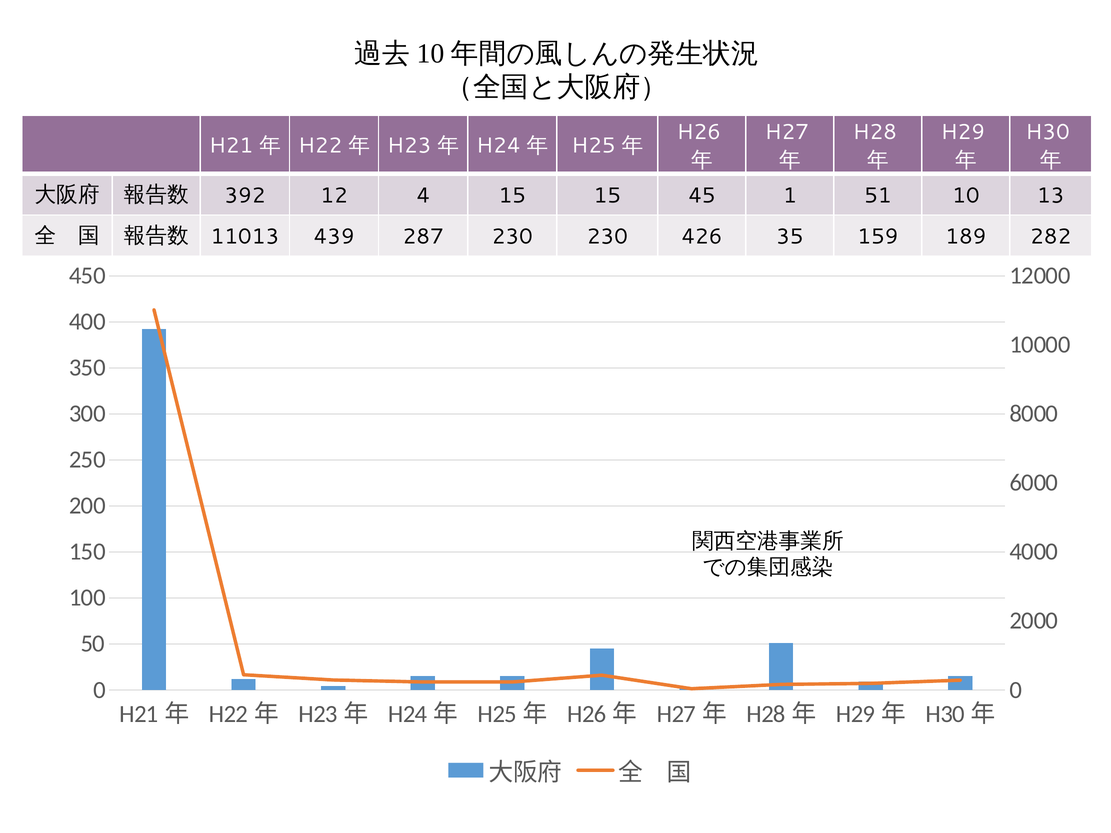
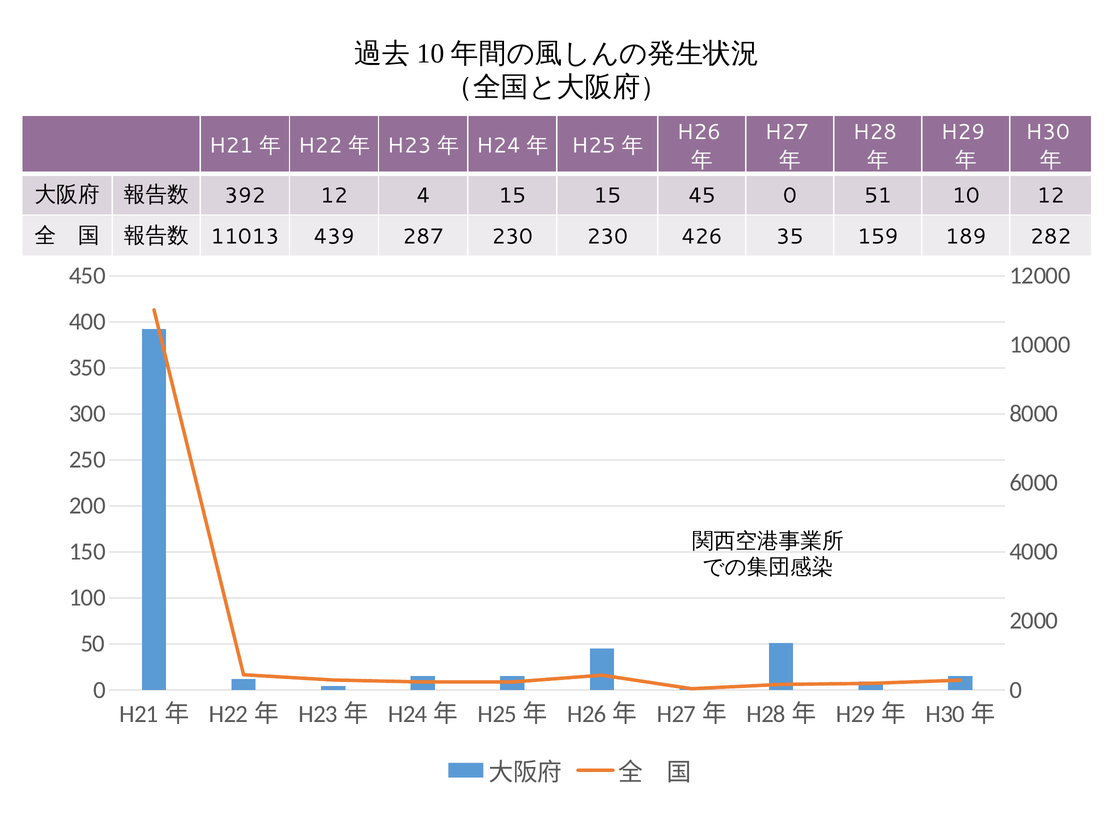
45 1: 1 -> 0 (790, 196)
10 13: 13 -> 12 (1051, 196)
